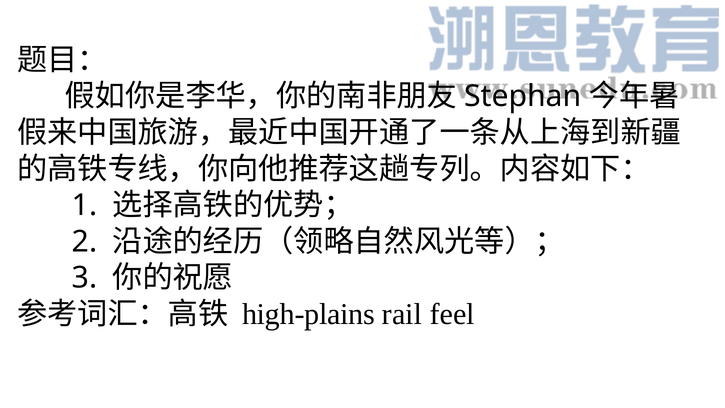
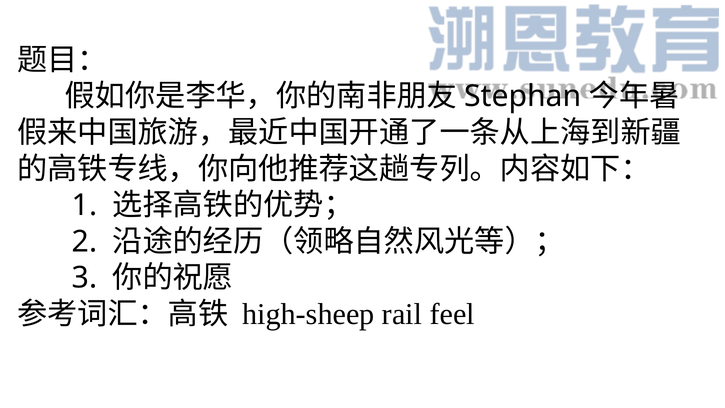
high-plains: high-plains -> high-sheep (308, 314)
